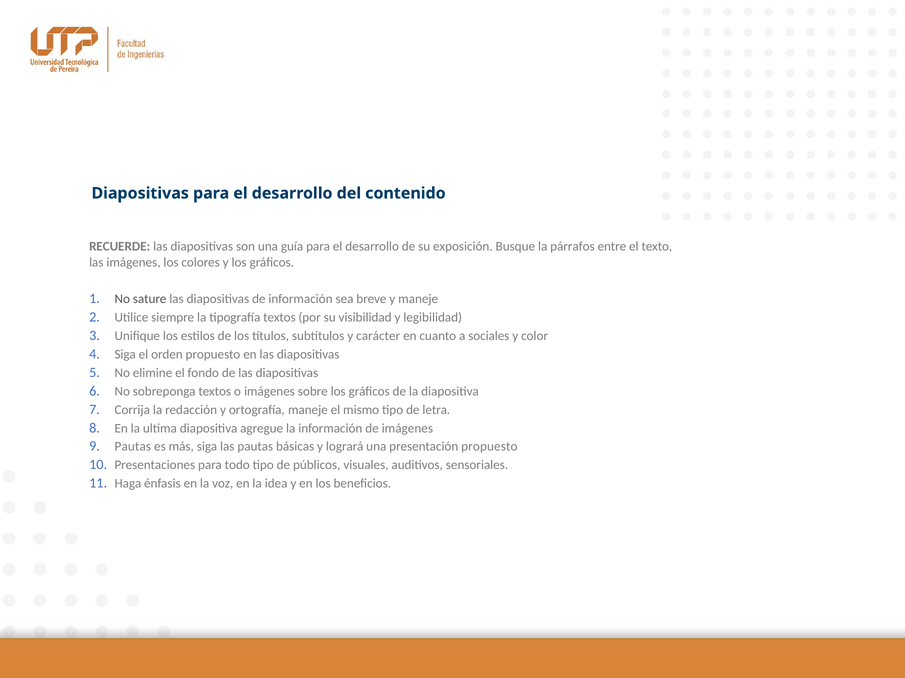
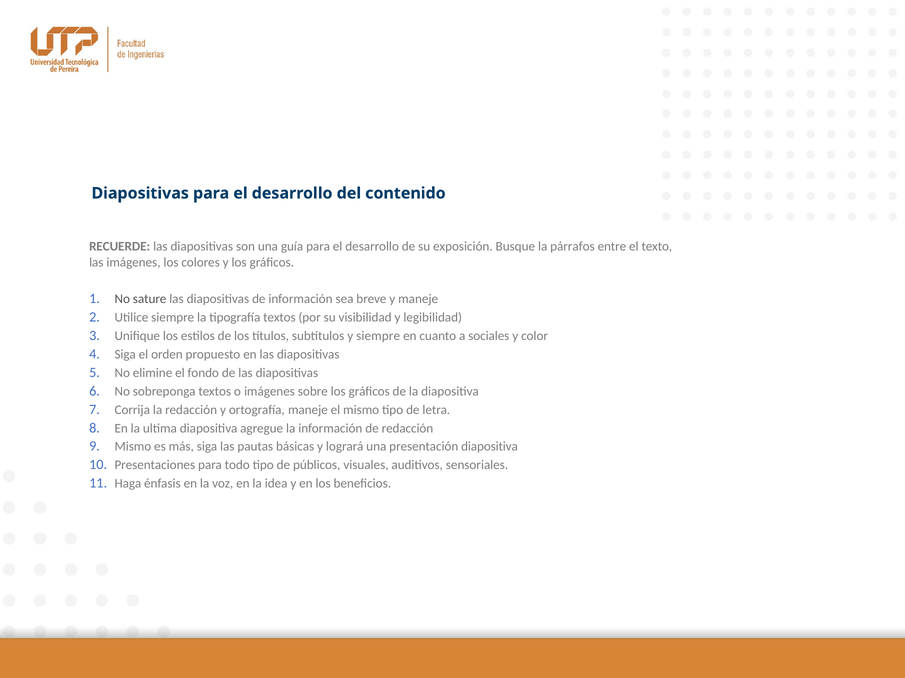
y carácter: carácter -> siempre (378, 336)
de imágenes: imágenes -> redacción (407, 429)
Pautas: Pautas -> Mismo (133, 447)
presentación propuesto: propuesto -> diapositiva (490, 447)
